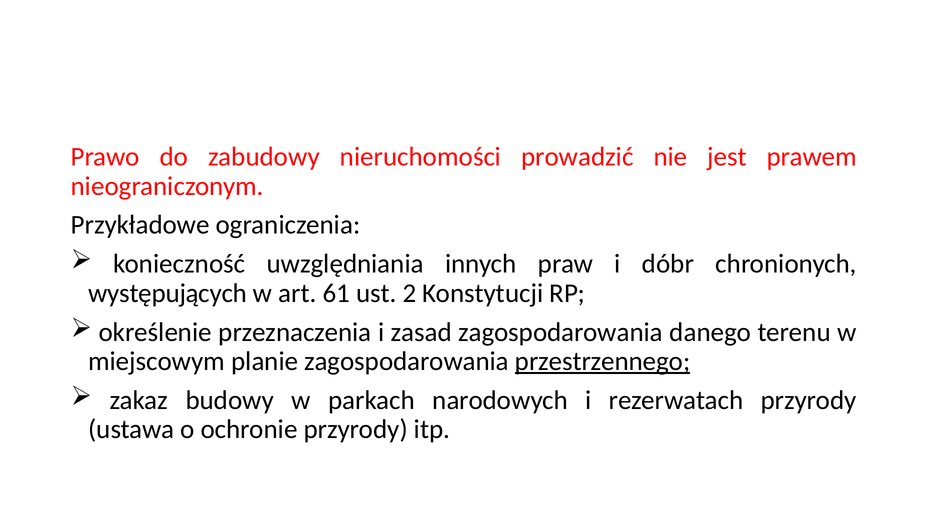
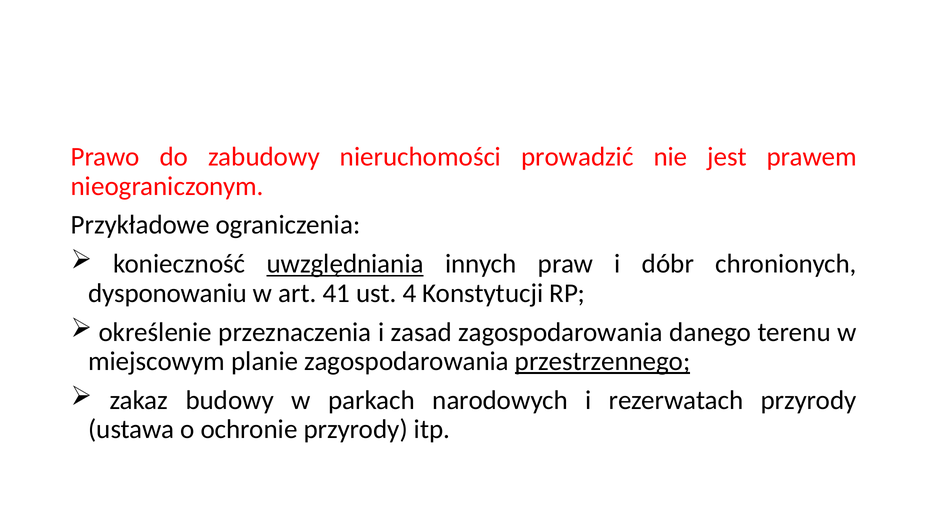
uwzględniania underline: none -> present (345, 264)
występujących: występujących -> dysponowaniu (168, 293)
61: 61 -> 41 (336, 293)
2: 2 -> 4 (409, 293)
